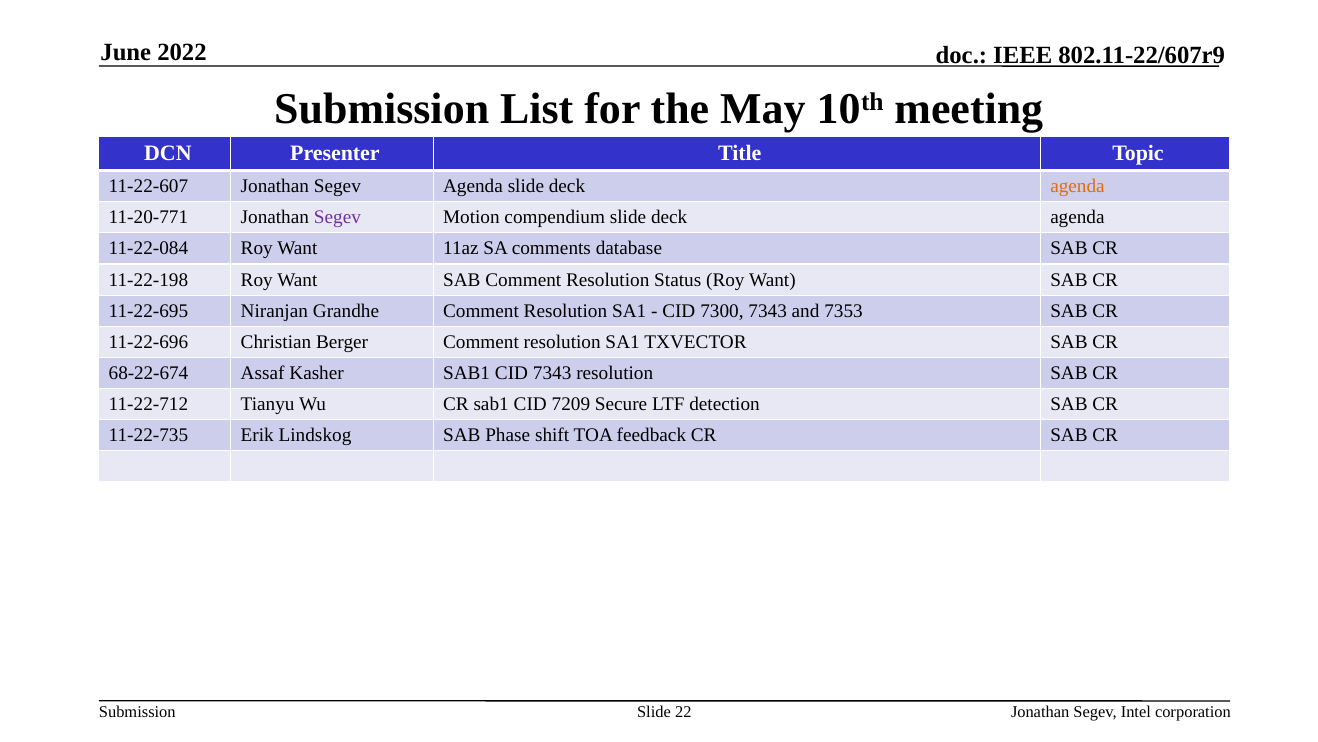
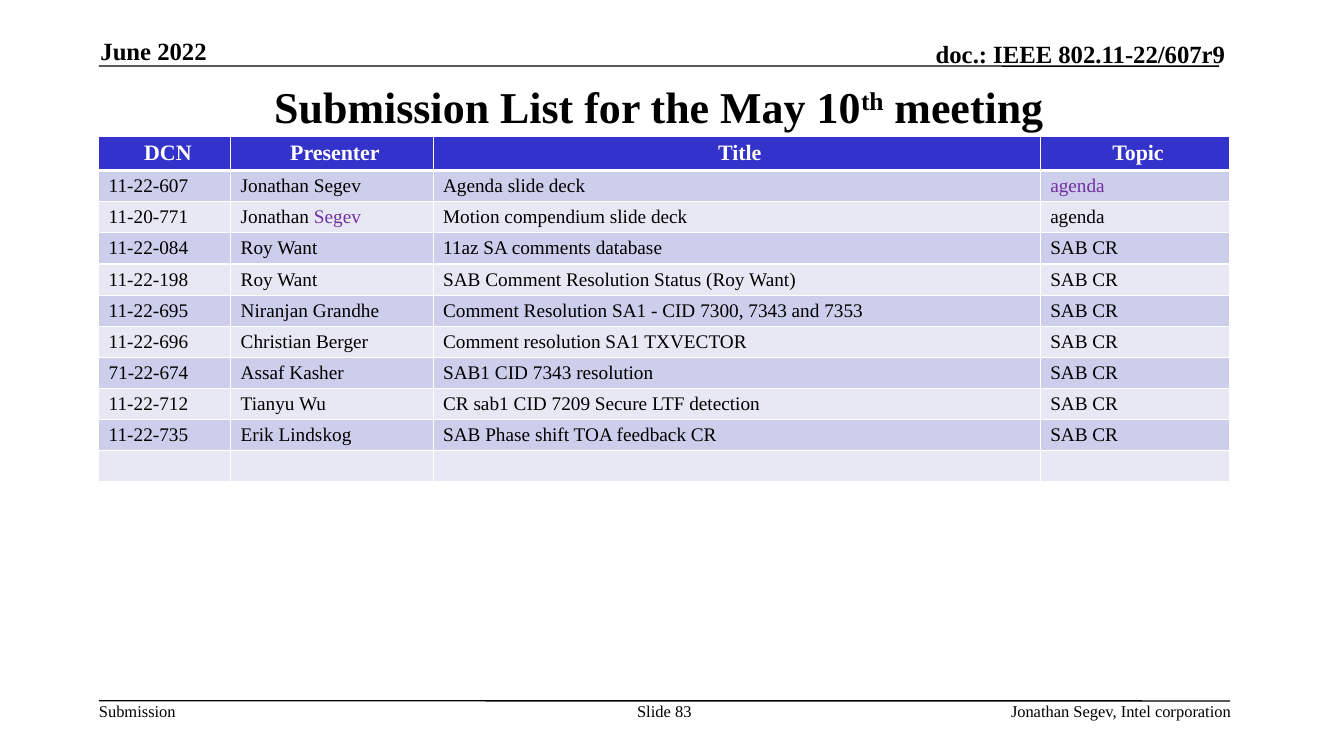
agenda colour: orange -> purple (1077, 186)
68-22-674: 68-22-674 -> 71-22-674 (148, 373)
22: 22 -> 83 (683, 711)
